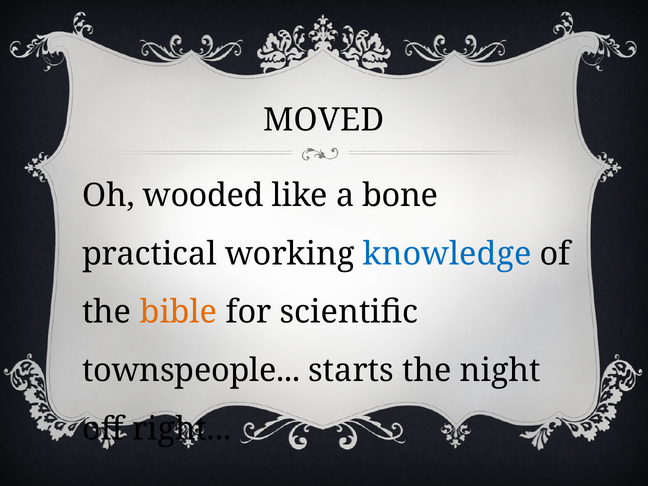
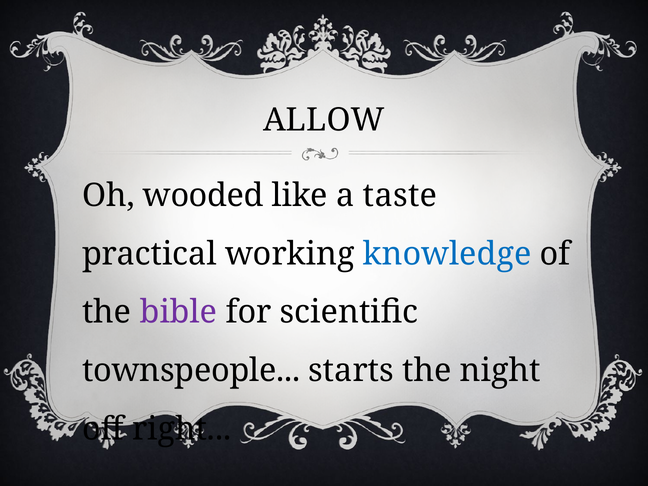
MOVED: MOVED -> ALLOW (324, 120)
bone: bone -> taste (400, 196)
bible colour: orange -> purple (178, 312)
